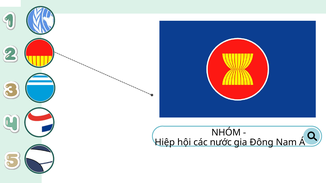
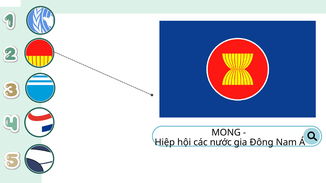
NHÓM: NHÓM -> MONG (226, 133)
